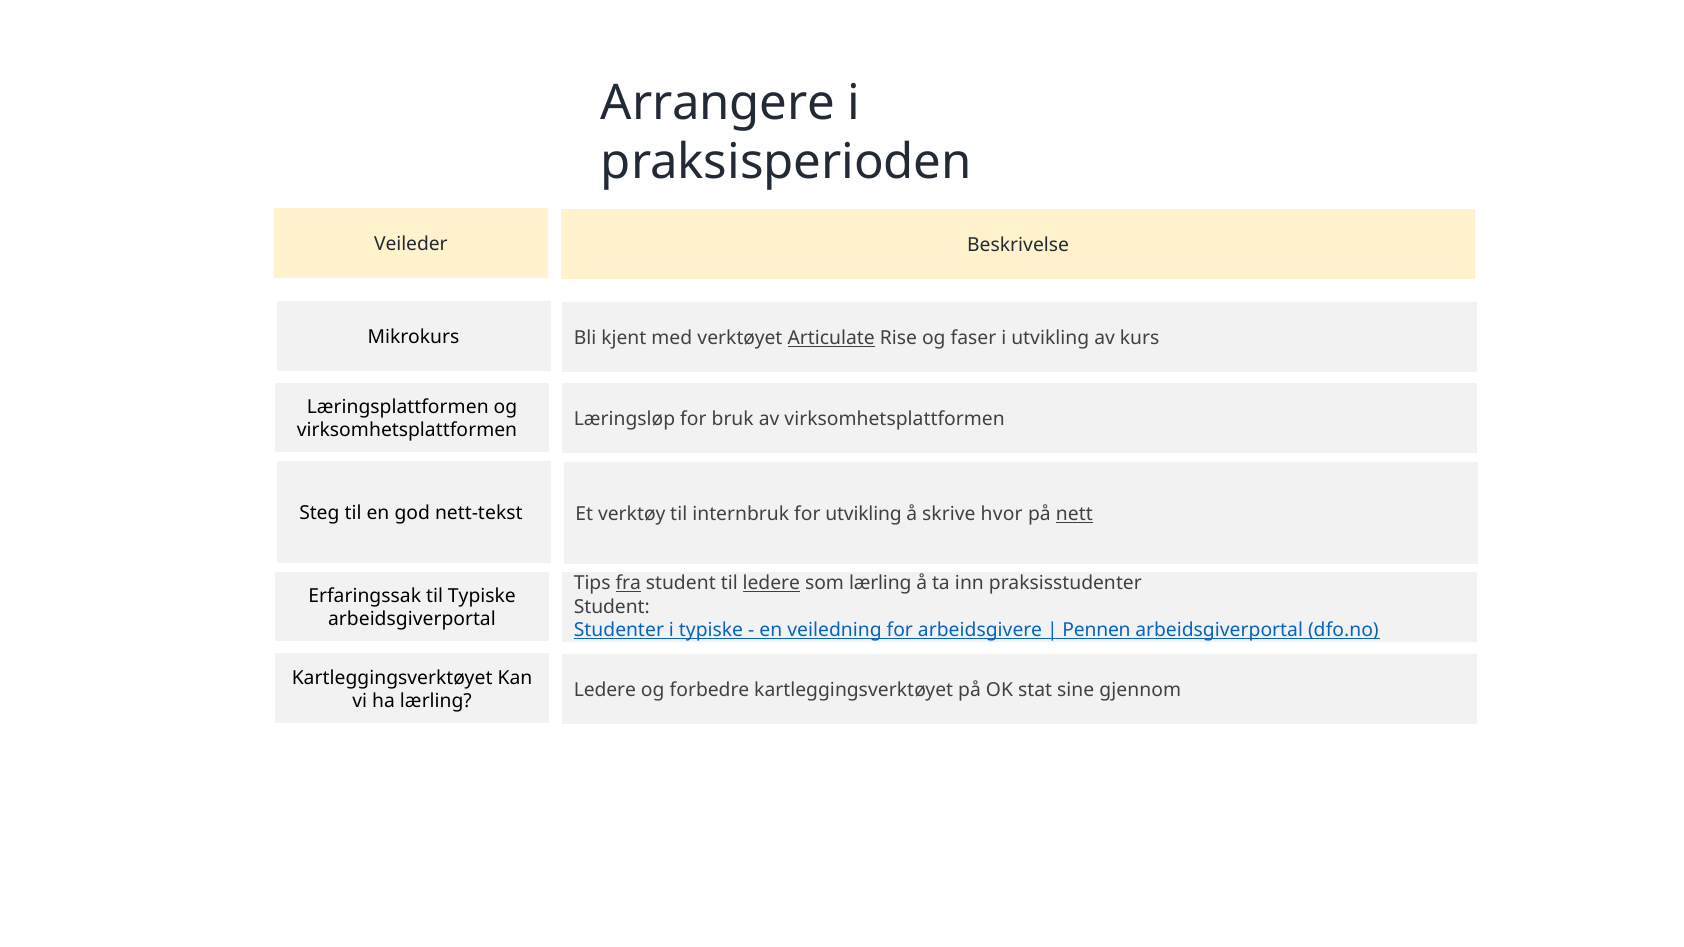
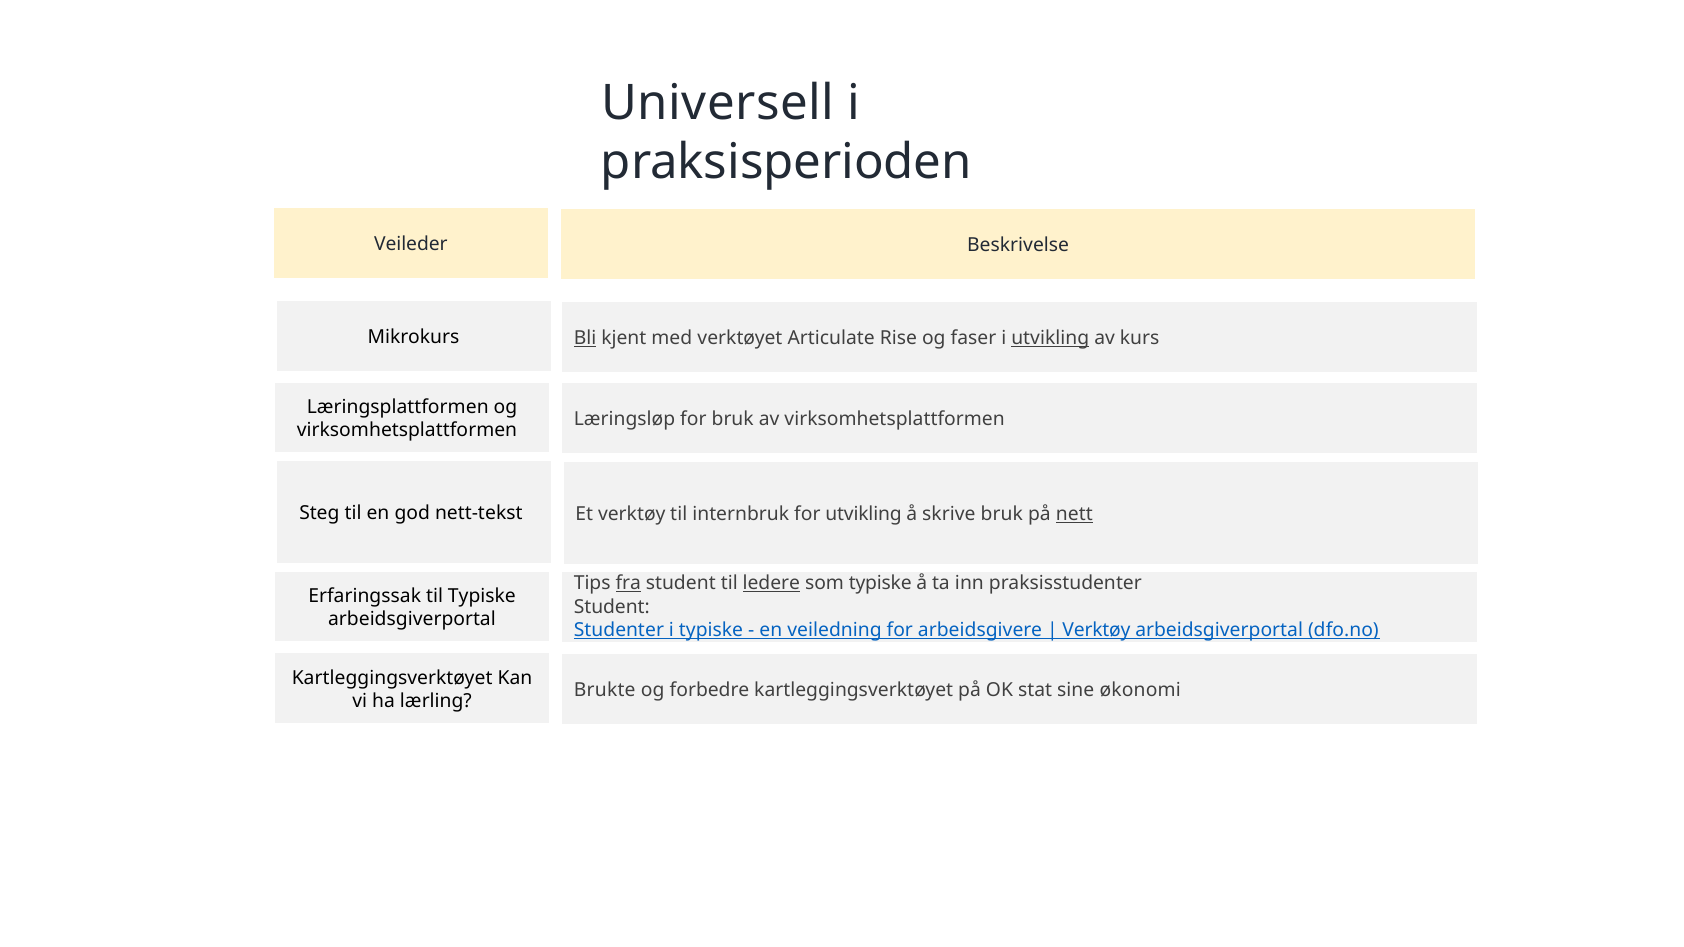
Arrangere: Arrangere -> Universell (718, 103)
Bli underline: none -> present (585, 339)
Articulate underline: present -> none (831, 339)
utvikling underline: none -> present (1050, 339)
skrive hvor: hvor -> bruk (1002, 514)
som lærling: lærling -> typiske (880, 584)
Pennen: Pennen -> Verktøy (1097, 630)
Ledere: Ledere -> Brukte (605, 690)
gjennom: gjennom -> økonomi (1140, 690)
